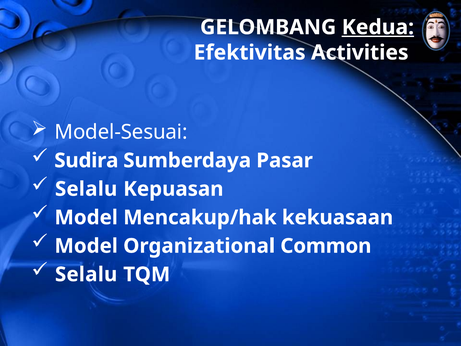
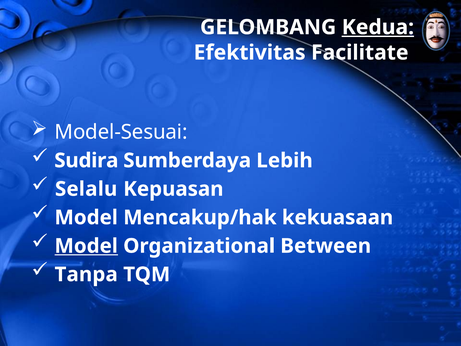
Activities: Activities -> Facilitate (360, 53)
Pasar: Pasar -> Lebih (285, 160)
Model underline: none -> present (86, 246)
Common: Common -> Between (326, 246)
Selalu: Selalu -> Tanpa (86, 274)
